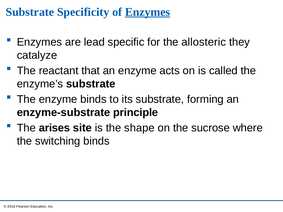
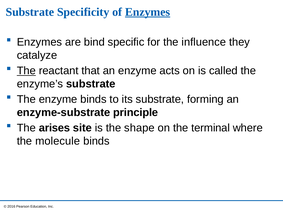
lead: lead -> bind (94, 42)
allosteric: allosteric -> influence (204, 42)
The underline: none -> present (26, 71)
sucrose: sucrose -> terminal (211, 128)
switching: switching -> molecule (58, 141)
